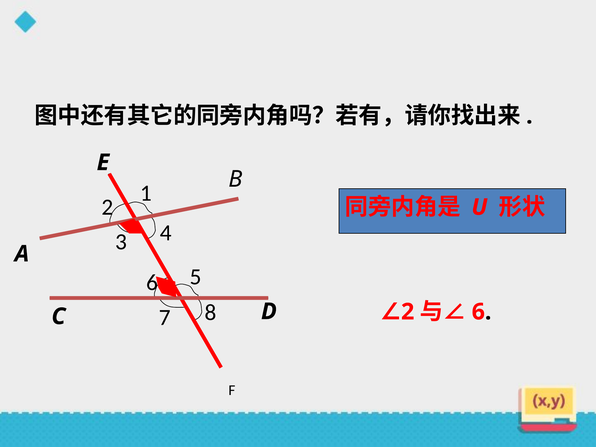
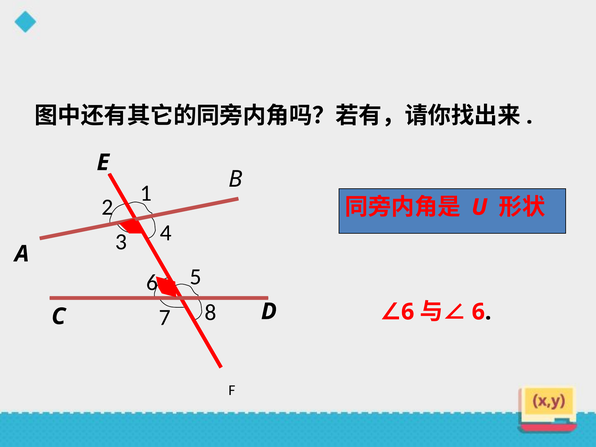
2: 2 -> 6 (408, 312)
